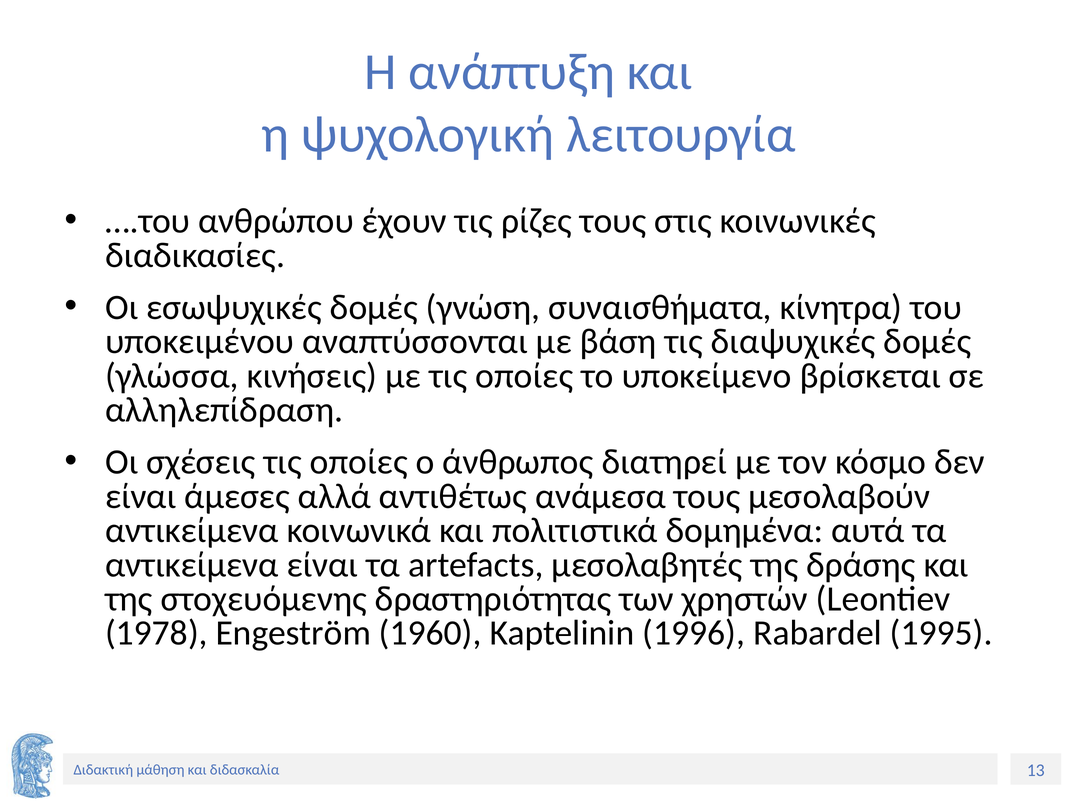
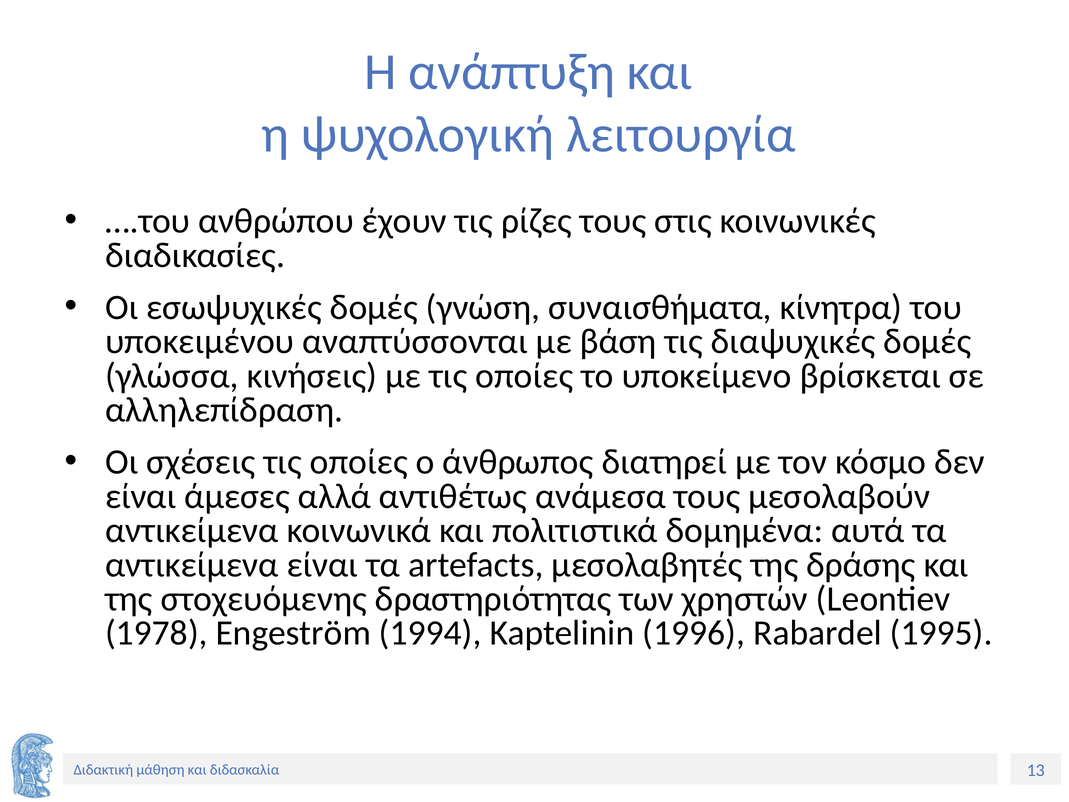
1960: 1960 -> 1994 (430, 633)
